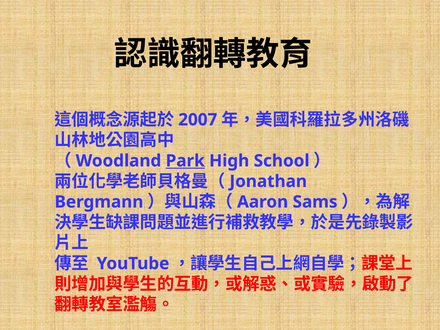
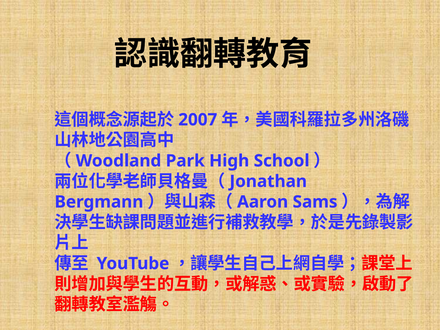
Park underline: present -> none (185, 161)
